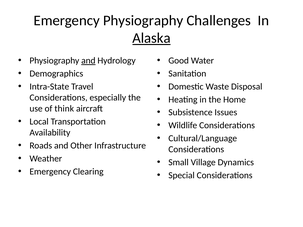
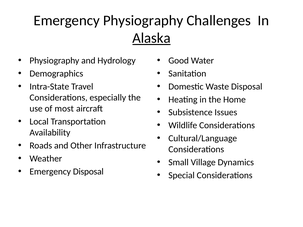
and underline: present -> none (88, 61)
think: think -> most (64, 109)
Emergency Clearing: Clearing -> Disposal (88, 172)
